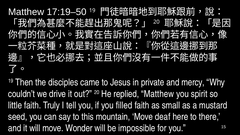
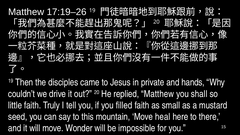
17:19–50: 17:19–50 -> 17:19–26 (67, 12)
mercy: mercy -> hands (193, 82)
spirit: spirit -> shall (199, 94)
deaf: deaf -> heal (163, 117)
